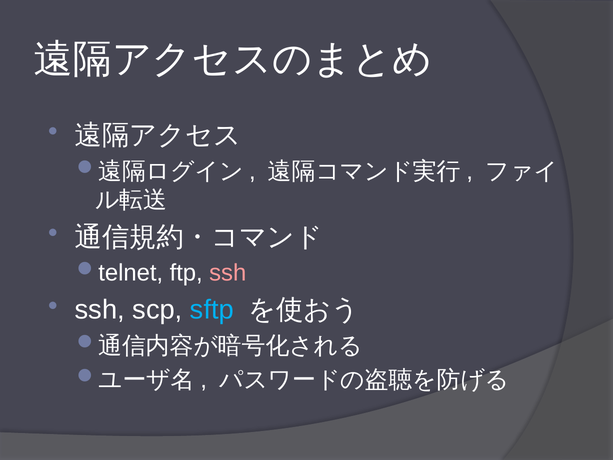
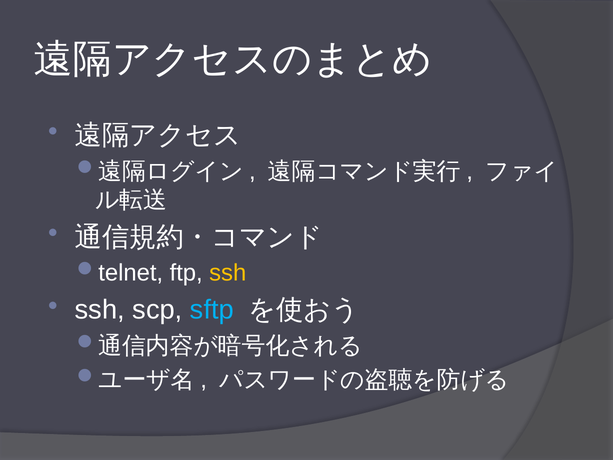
ssh colour: pink -> yellow (228, 273)
